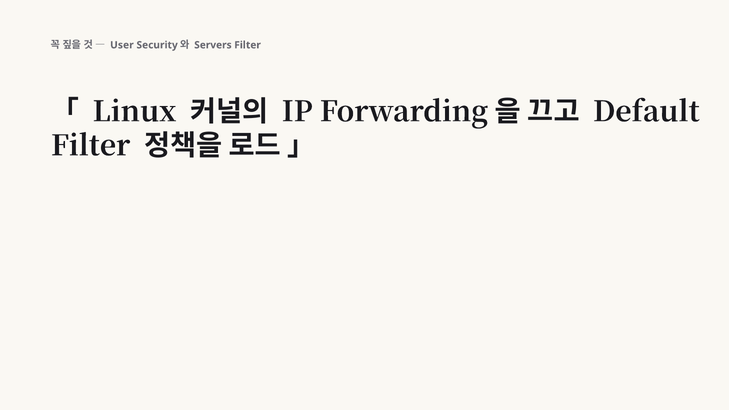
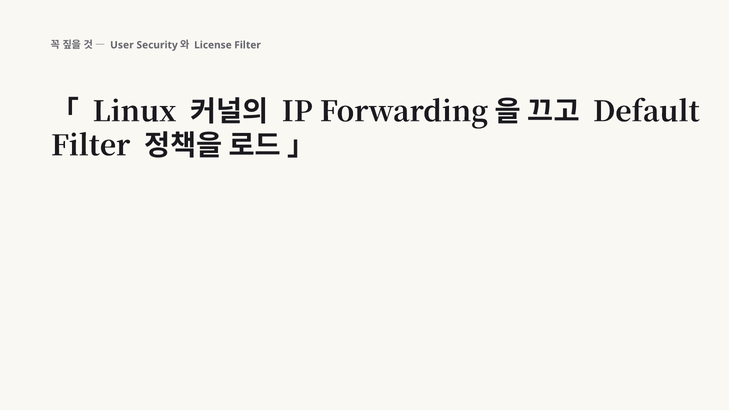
Servers: Servers -> License (213, 45)
